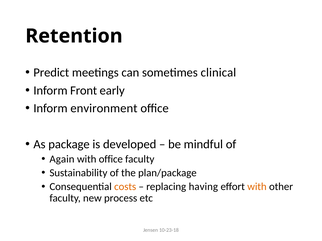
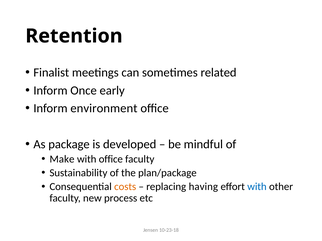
Predict: Predict -> Finalist (51, 73)
clinical: clinical -> related (219, 73)
Front: Front -> Once (84, 91)
Again: Again -> Make (62, 159)
with colour: orange -> blue (257, 187)
